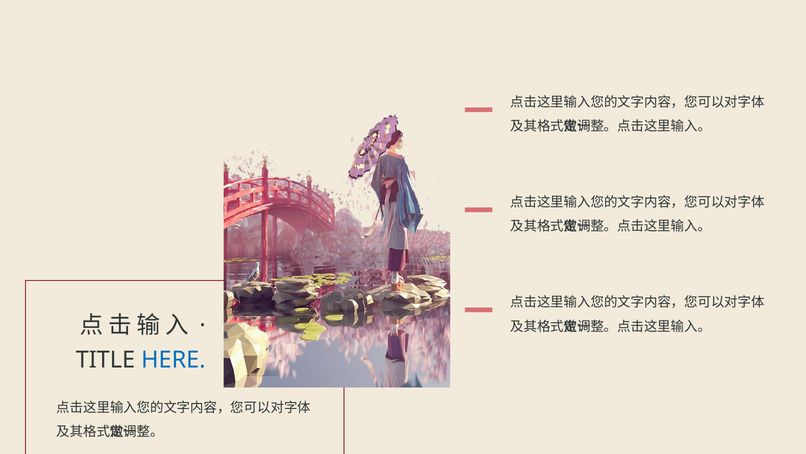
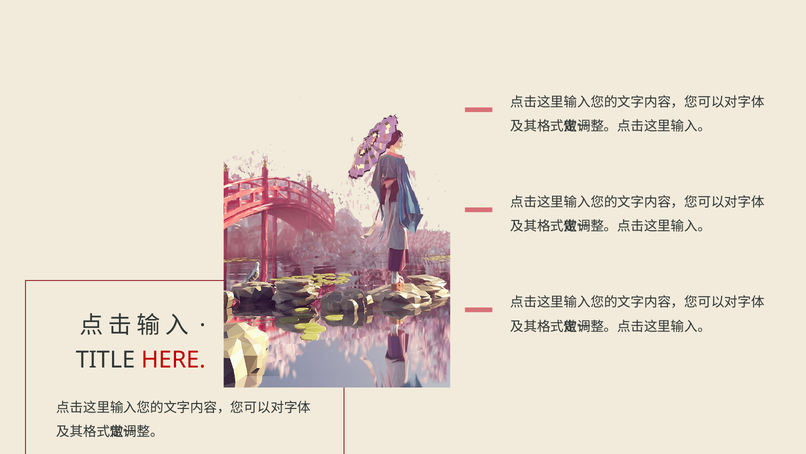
HERE colour: blue -> red (173, 360)
